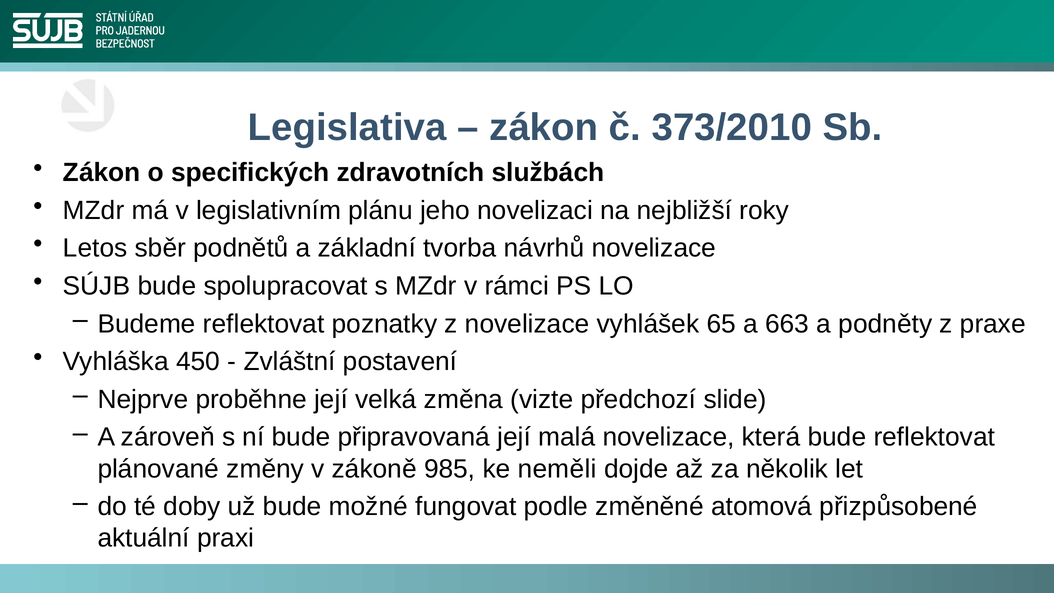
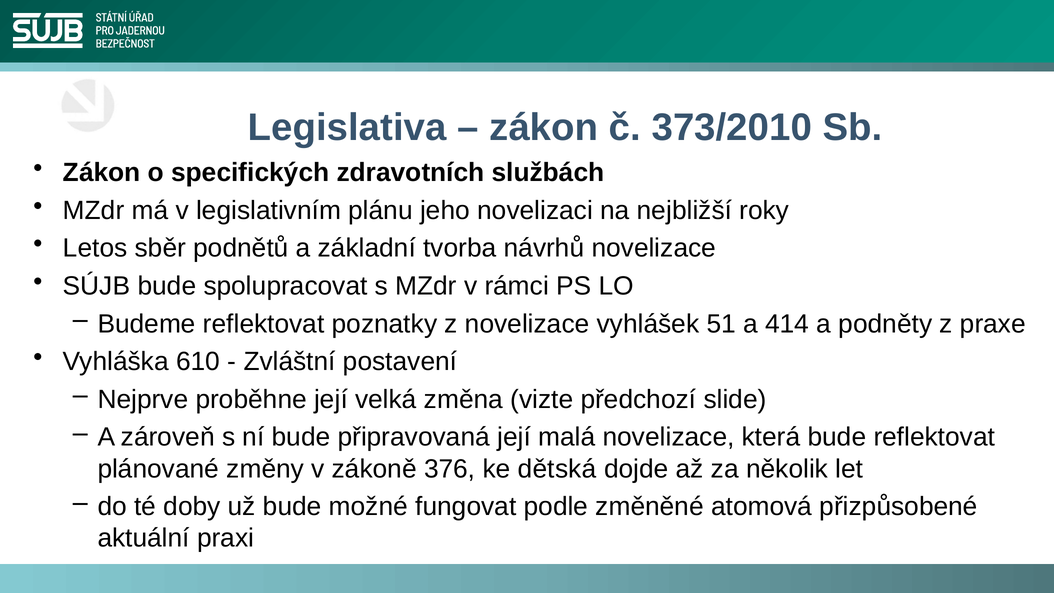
65: 65 -> 51 (721, 324)
663: 663 -> 414 (787, 324)
450: 450 -> 610 (198, 362)
985: 985 -> 376 (450, 469)
neměli: neměli -> dětská (557, 469)
